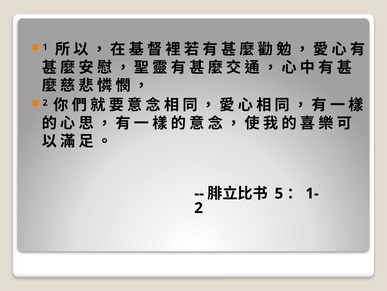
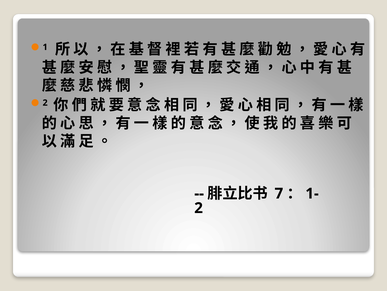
5: 5 -> 7 (279, 193)
